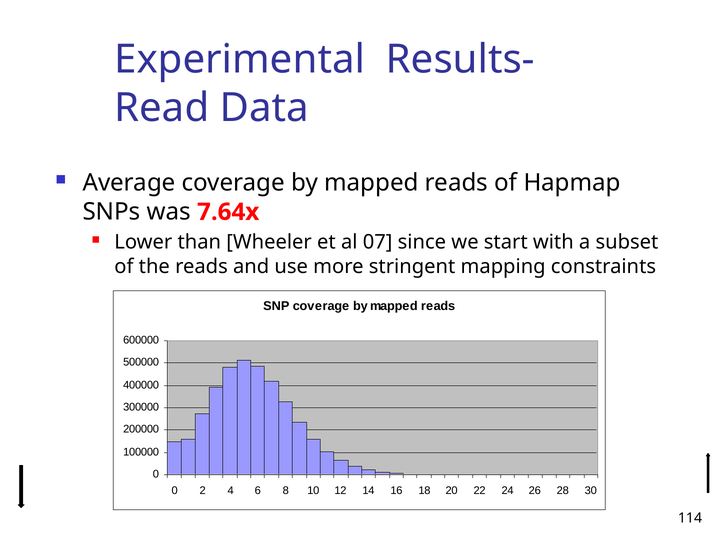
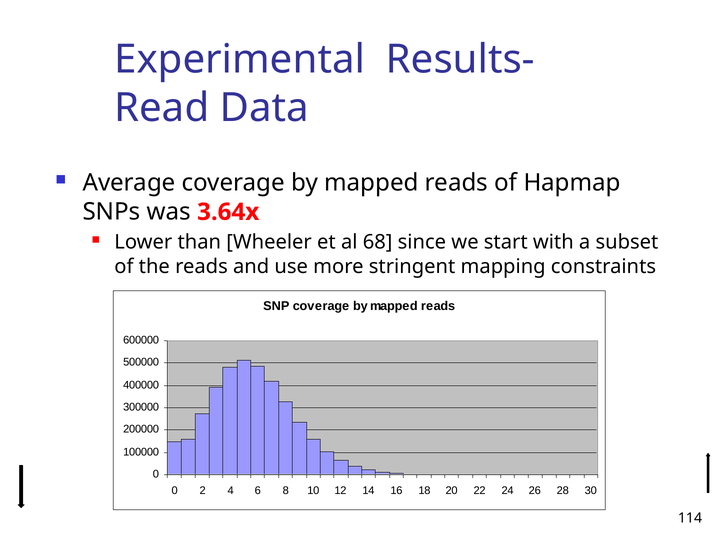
7.64x: 7.64x -> 3.64x (228, 212)
07: 07 -> 68 (378, 242)
